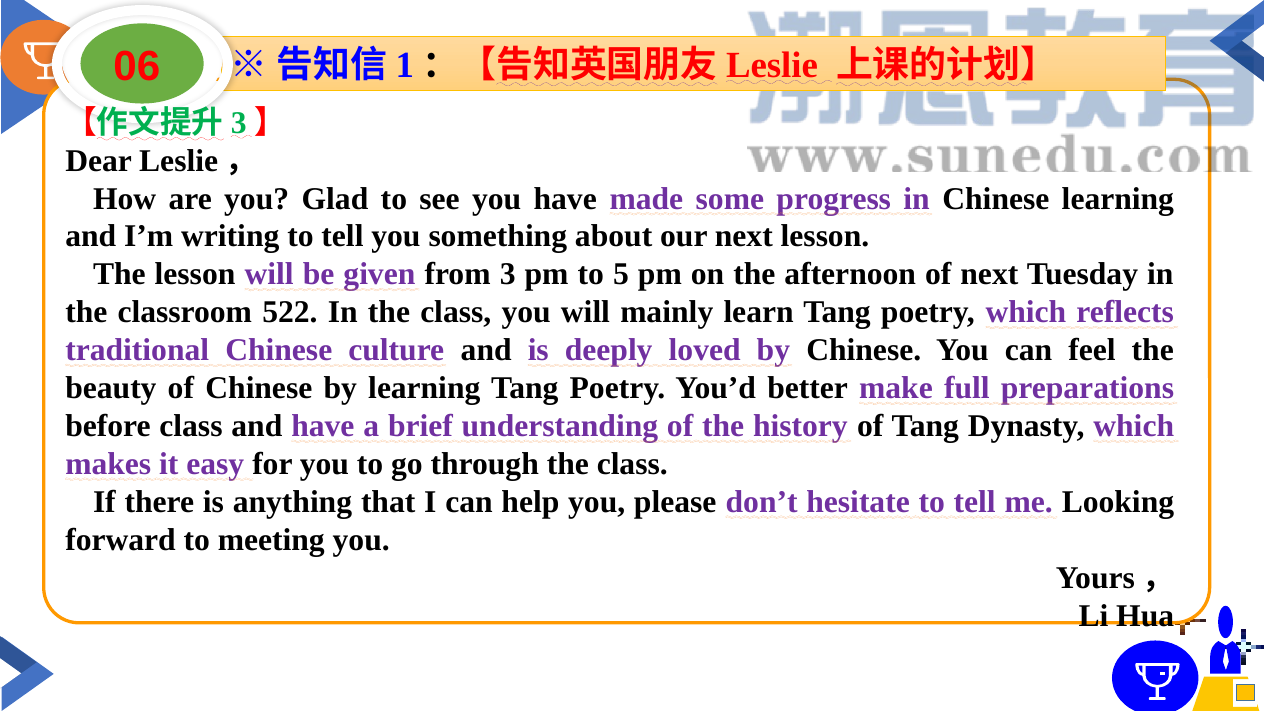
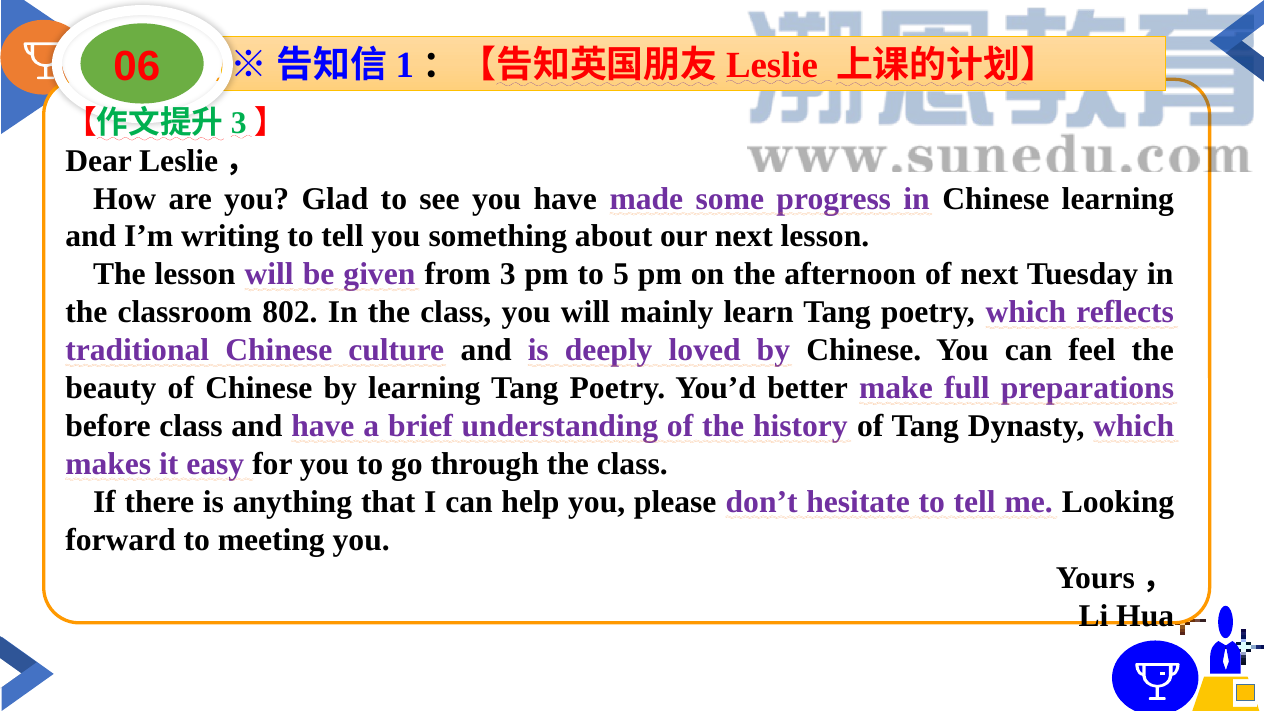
522: 522 -> 802 (290, 312)
